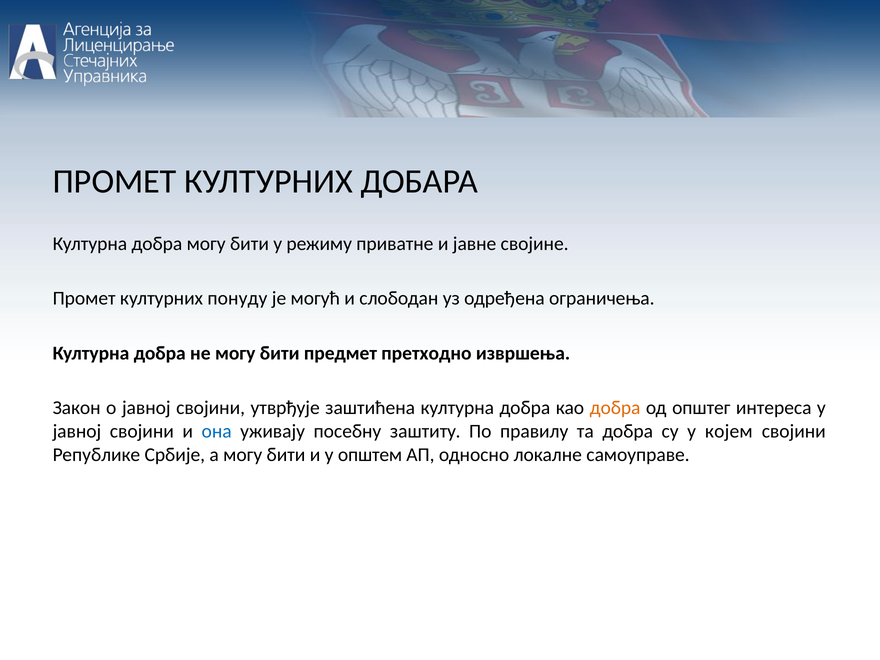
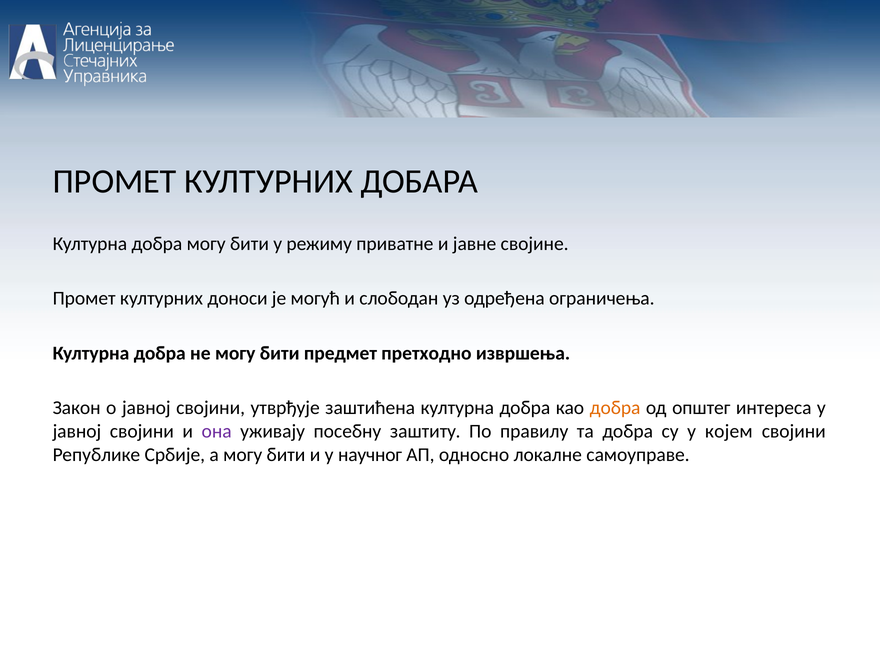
понуду: понуду -> доноси (238, 299)
она colour: blue -> purple (217, 431)
општем: општем -> научног (370, 455)
